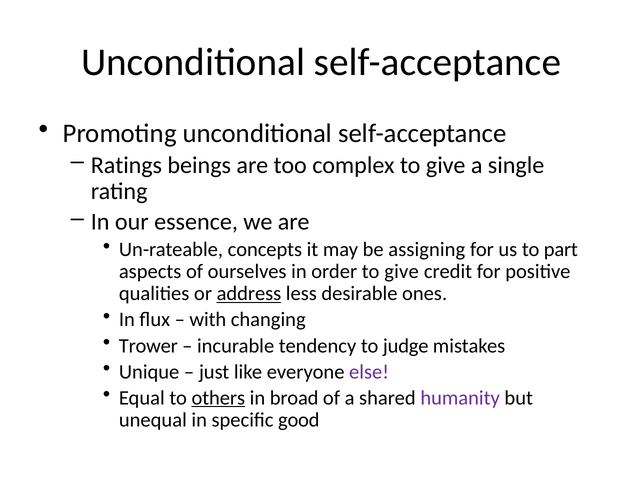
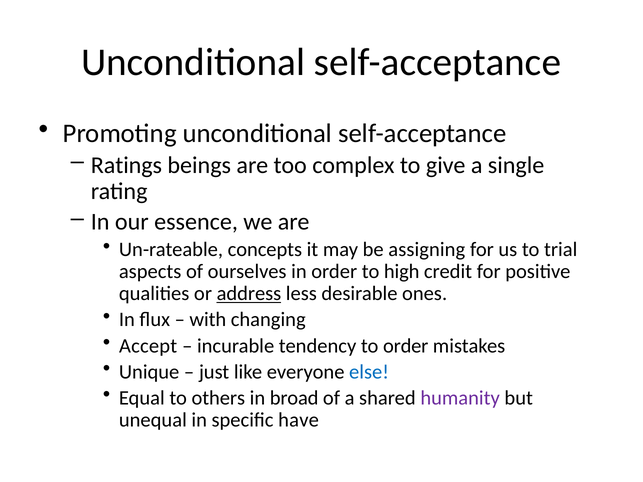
part: part -> trial (561, 250)
order to give: give -> high (402, 272)
Trower: Trower -> Accept (148, 346)
to judge: judge -> order (406, 346)
else colour: purple -> blue (369, 372)
others underline: present -> none (218, 398)
good: good -> have (299, 420)
